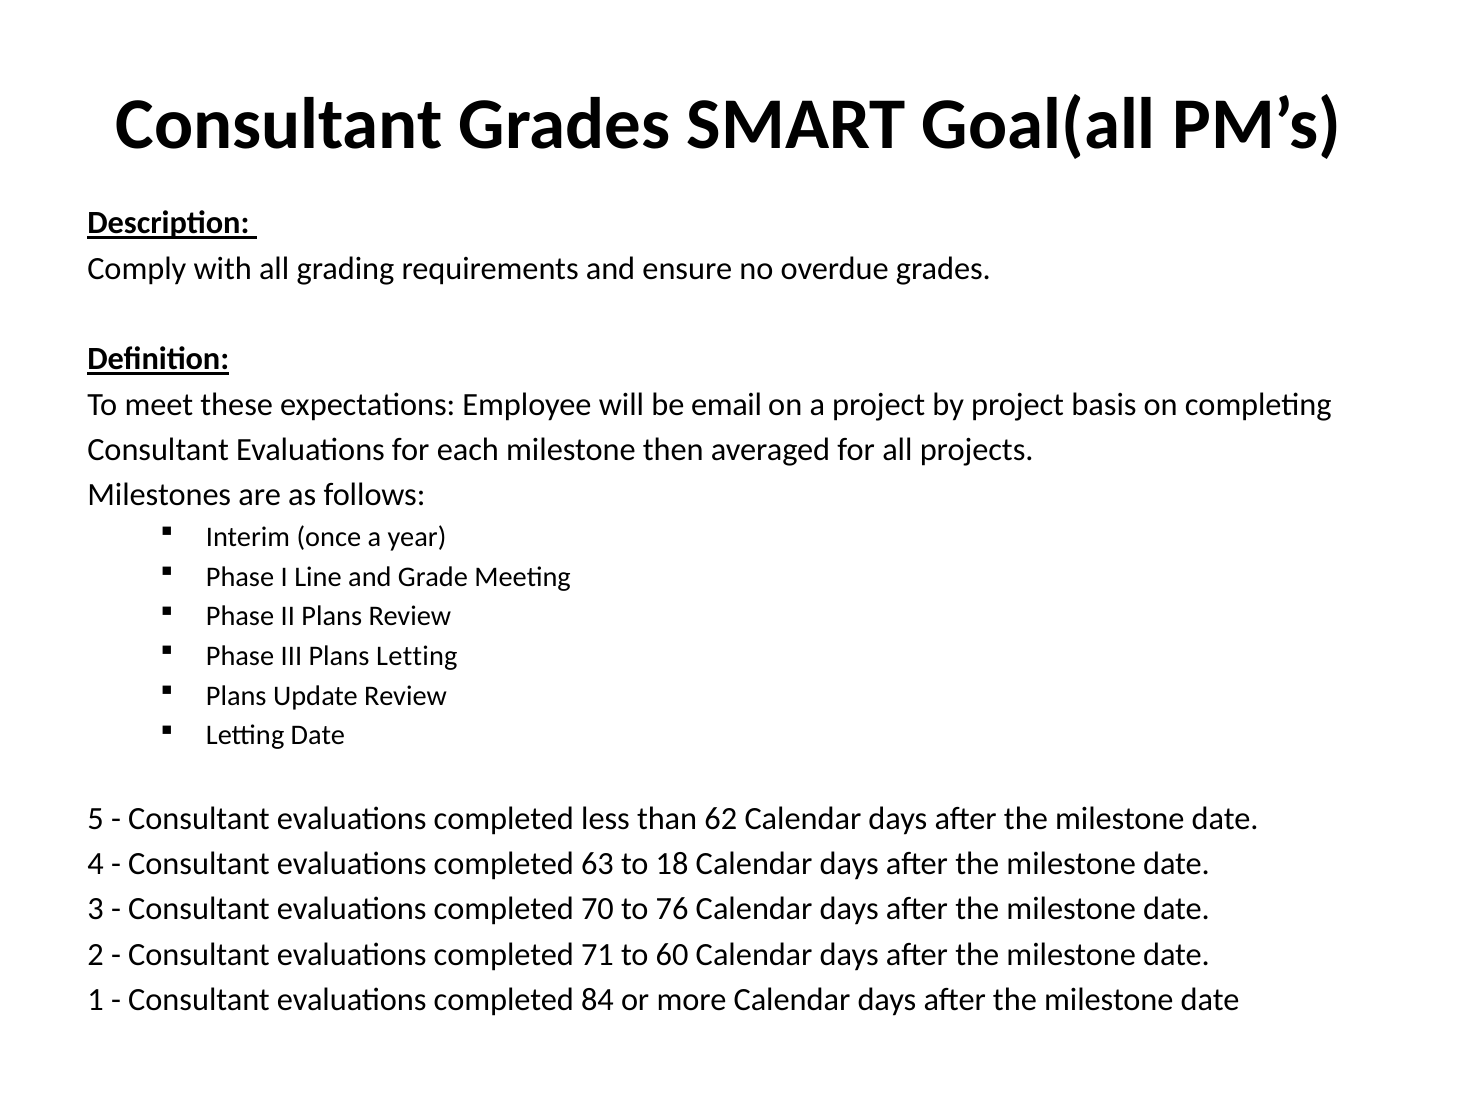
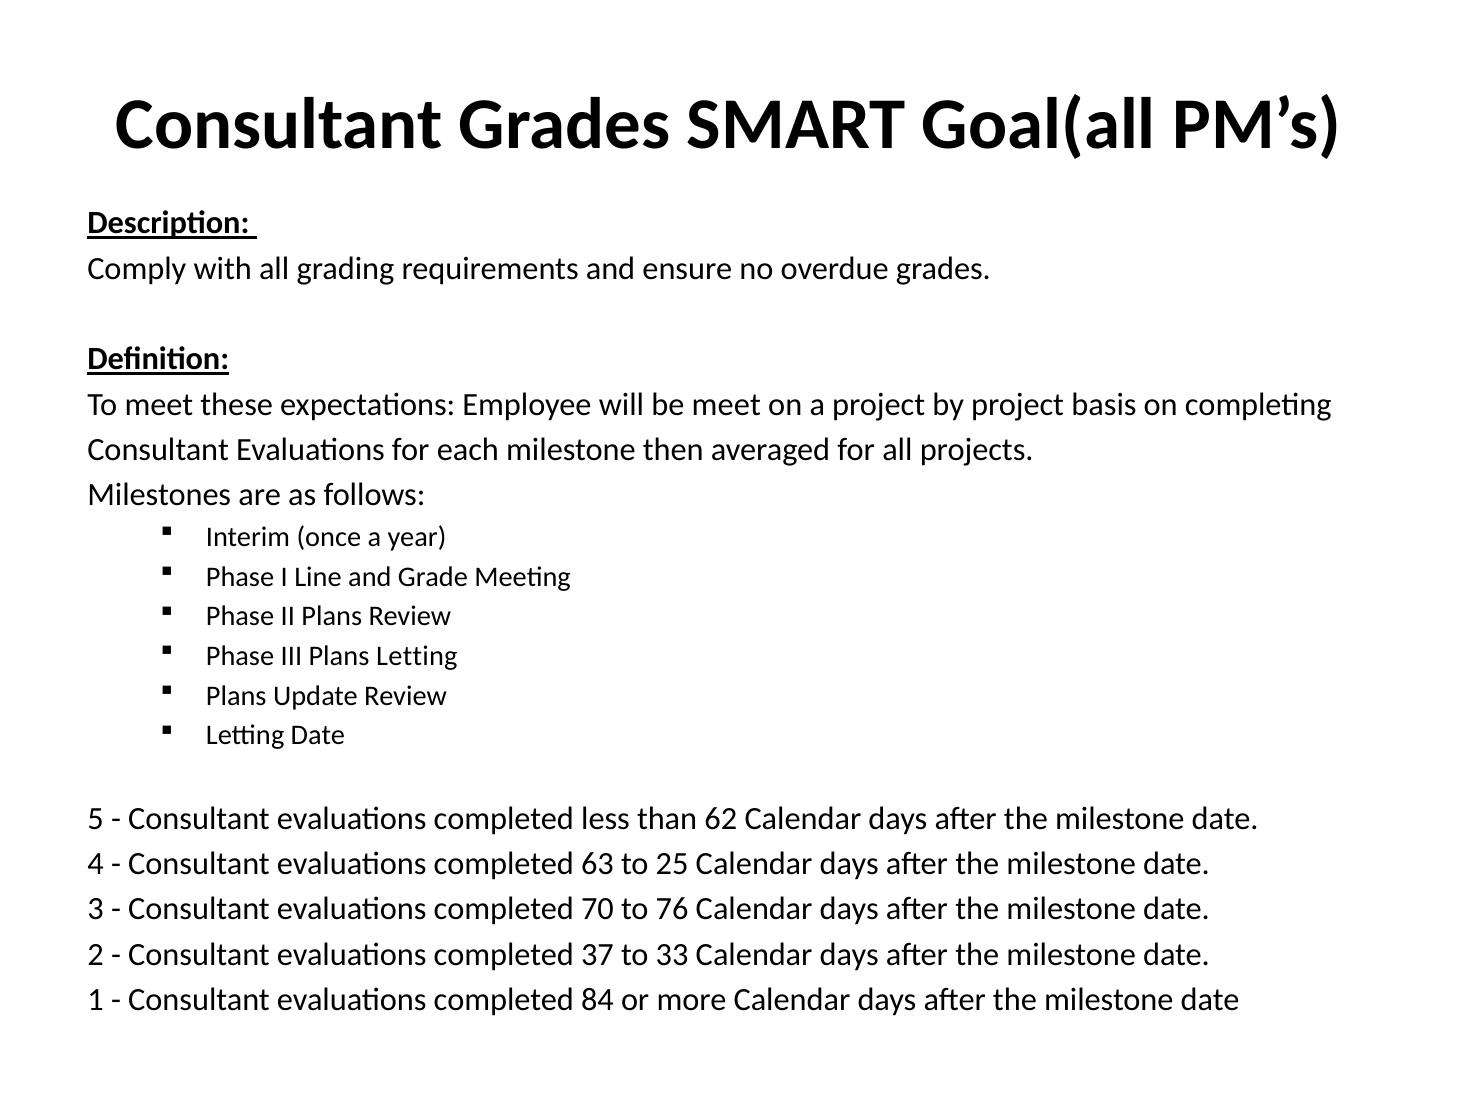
be email: email -> meet (726, 405)
18: 18 -> 25 (672, 864)
71: 71 -> 37 (597, 955)
60: 60 -> 33 (672, 955)
